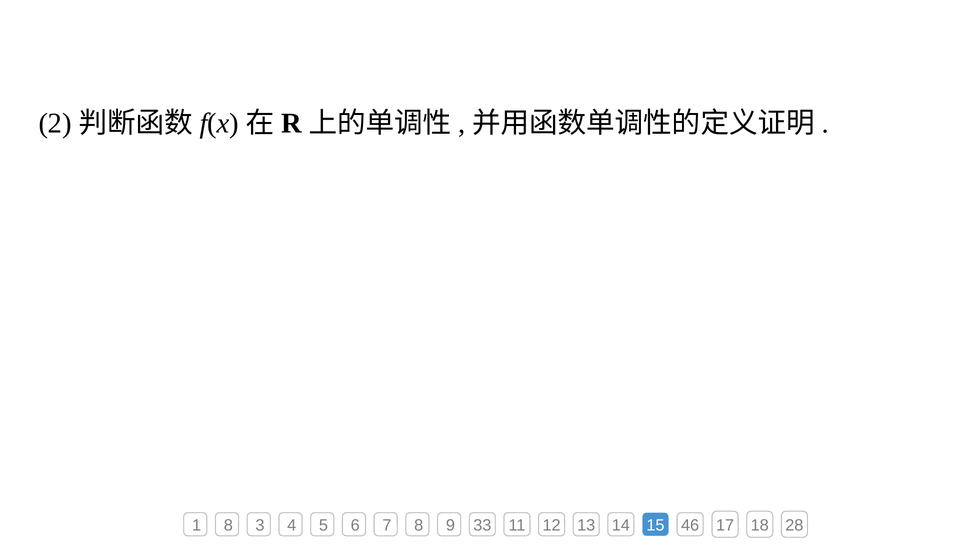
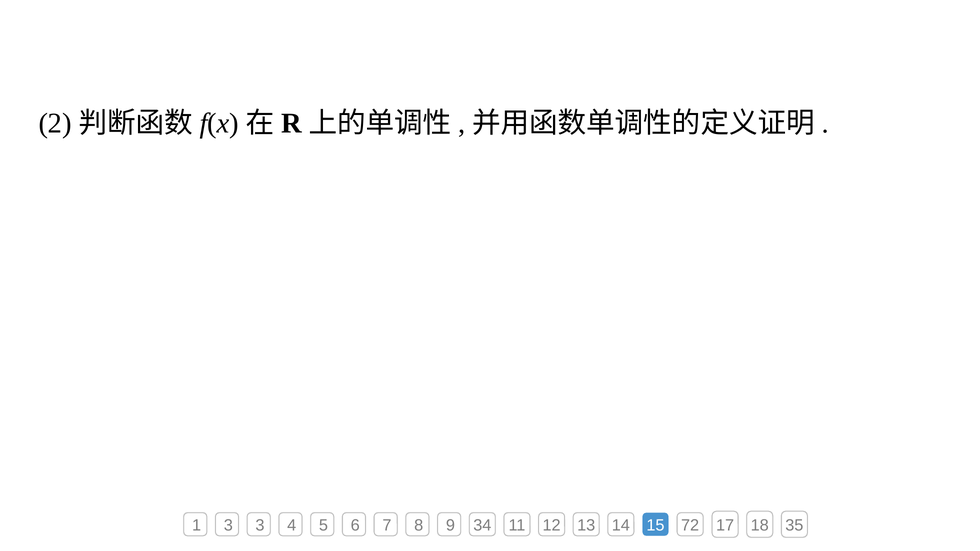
1 8: 8 -> 3 (228, 526)
33: 33 -> 34 (482, 526)
46: 46 -> 72 (690, 526)
28: 28 -> 35 (794, 526)
